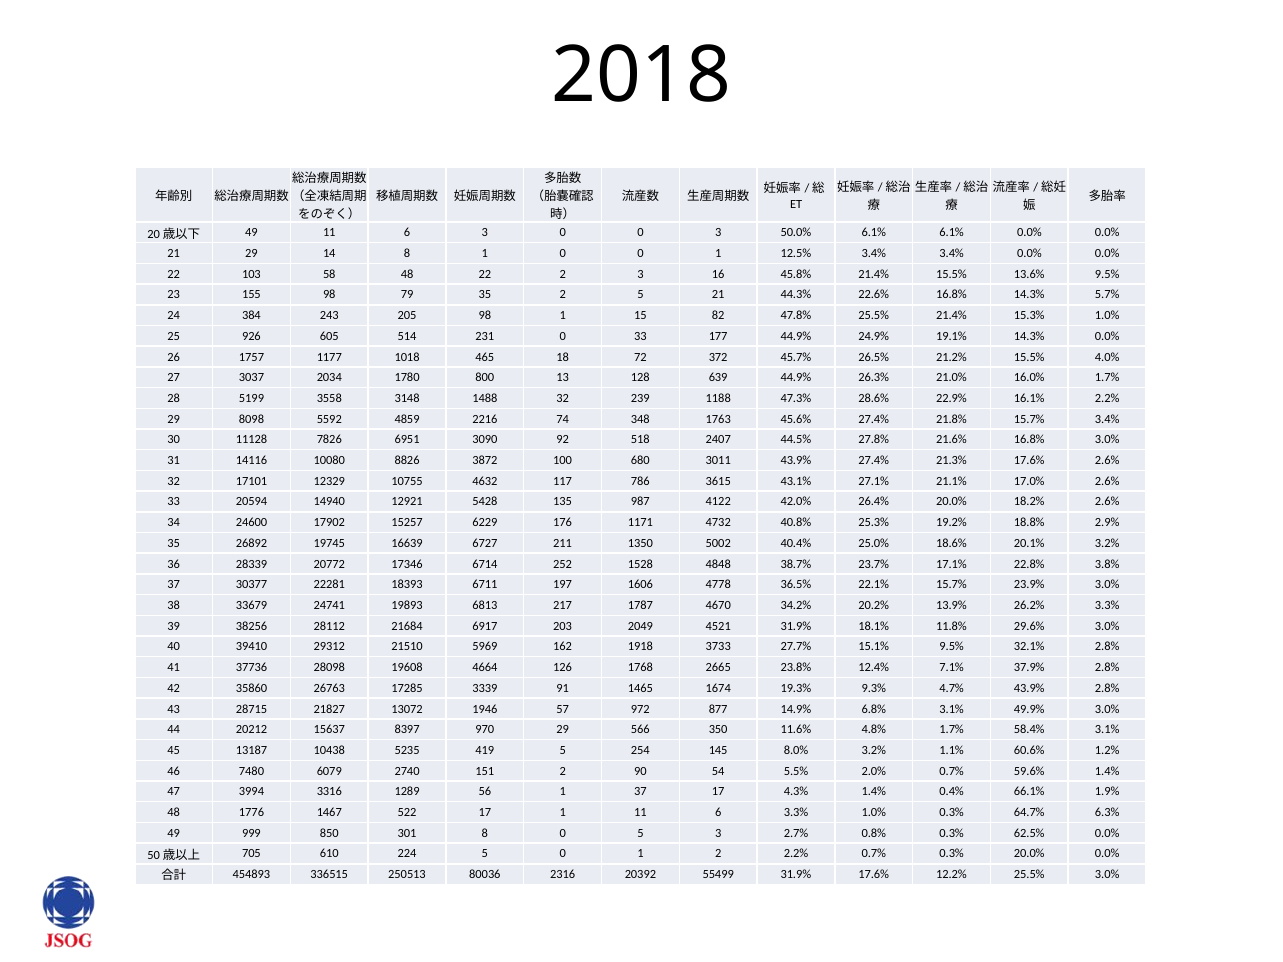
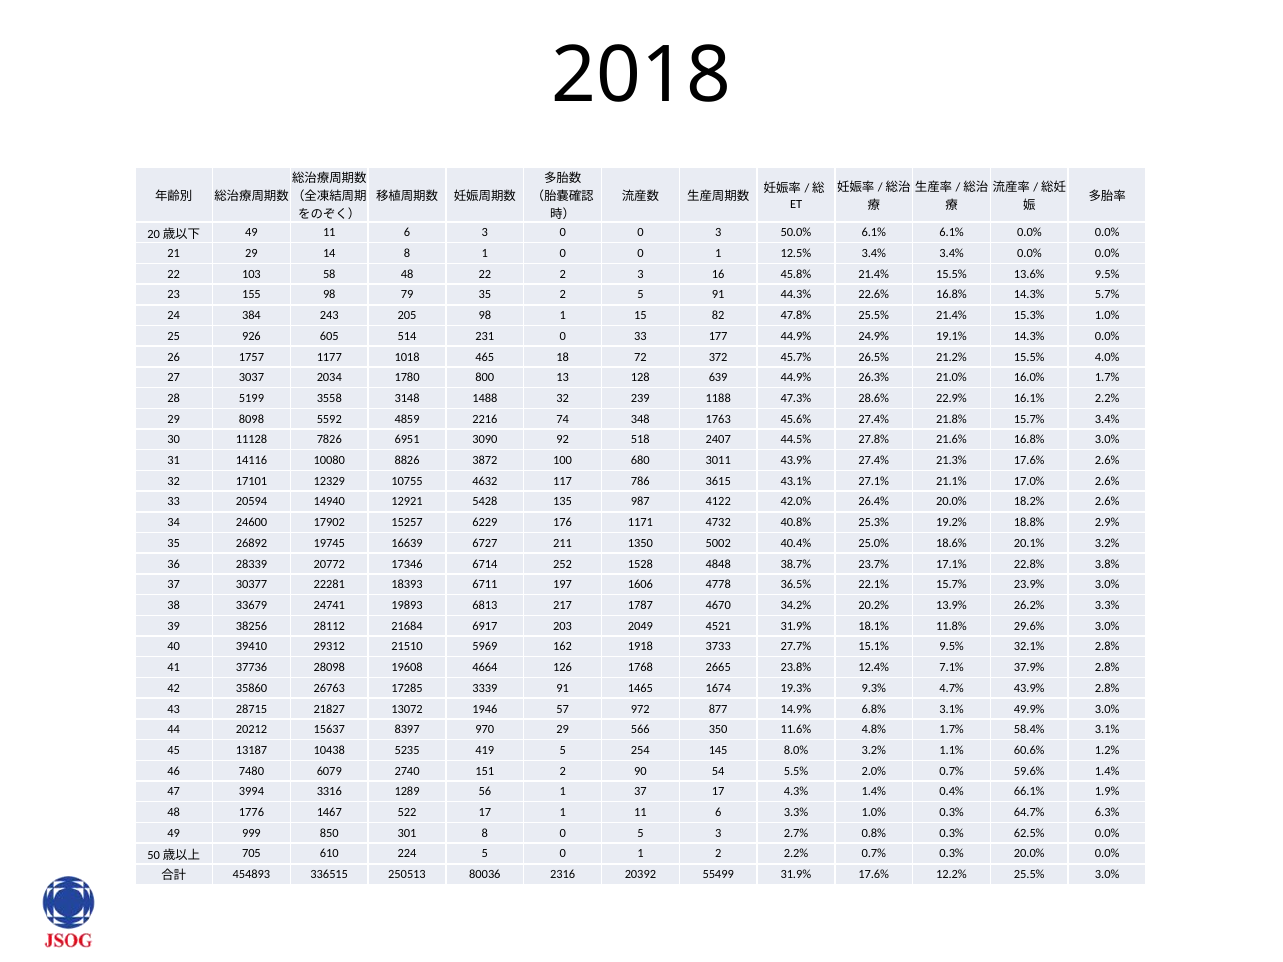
5 21: 21 -> 91 (718, 295)
